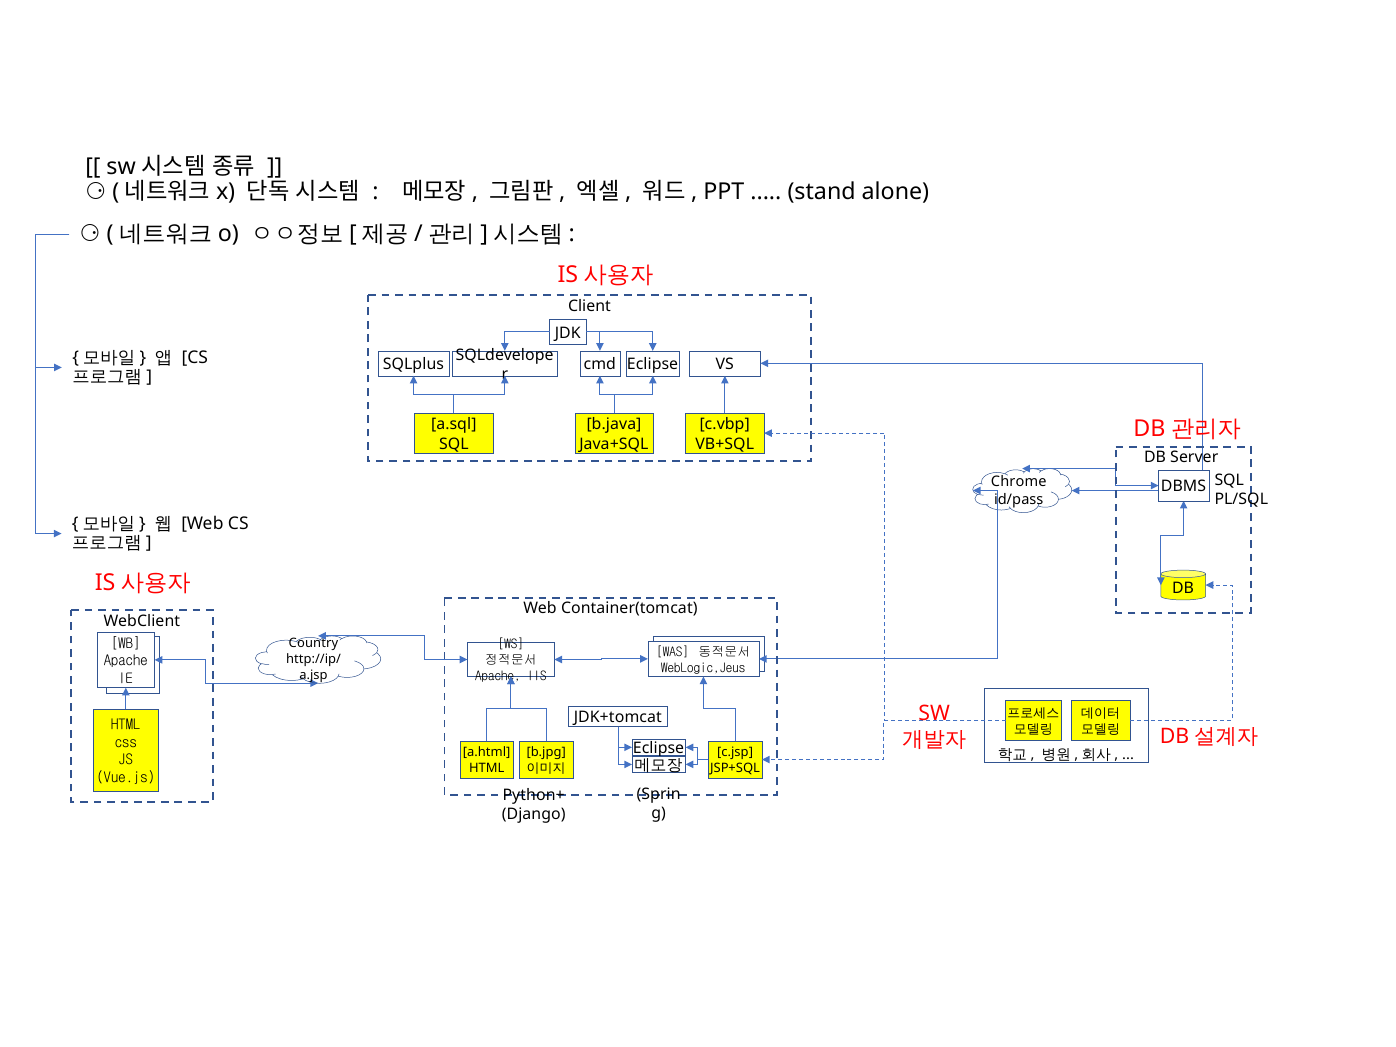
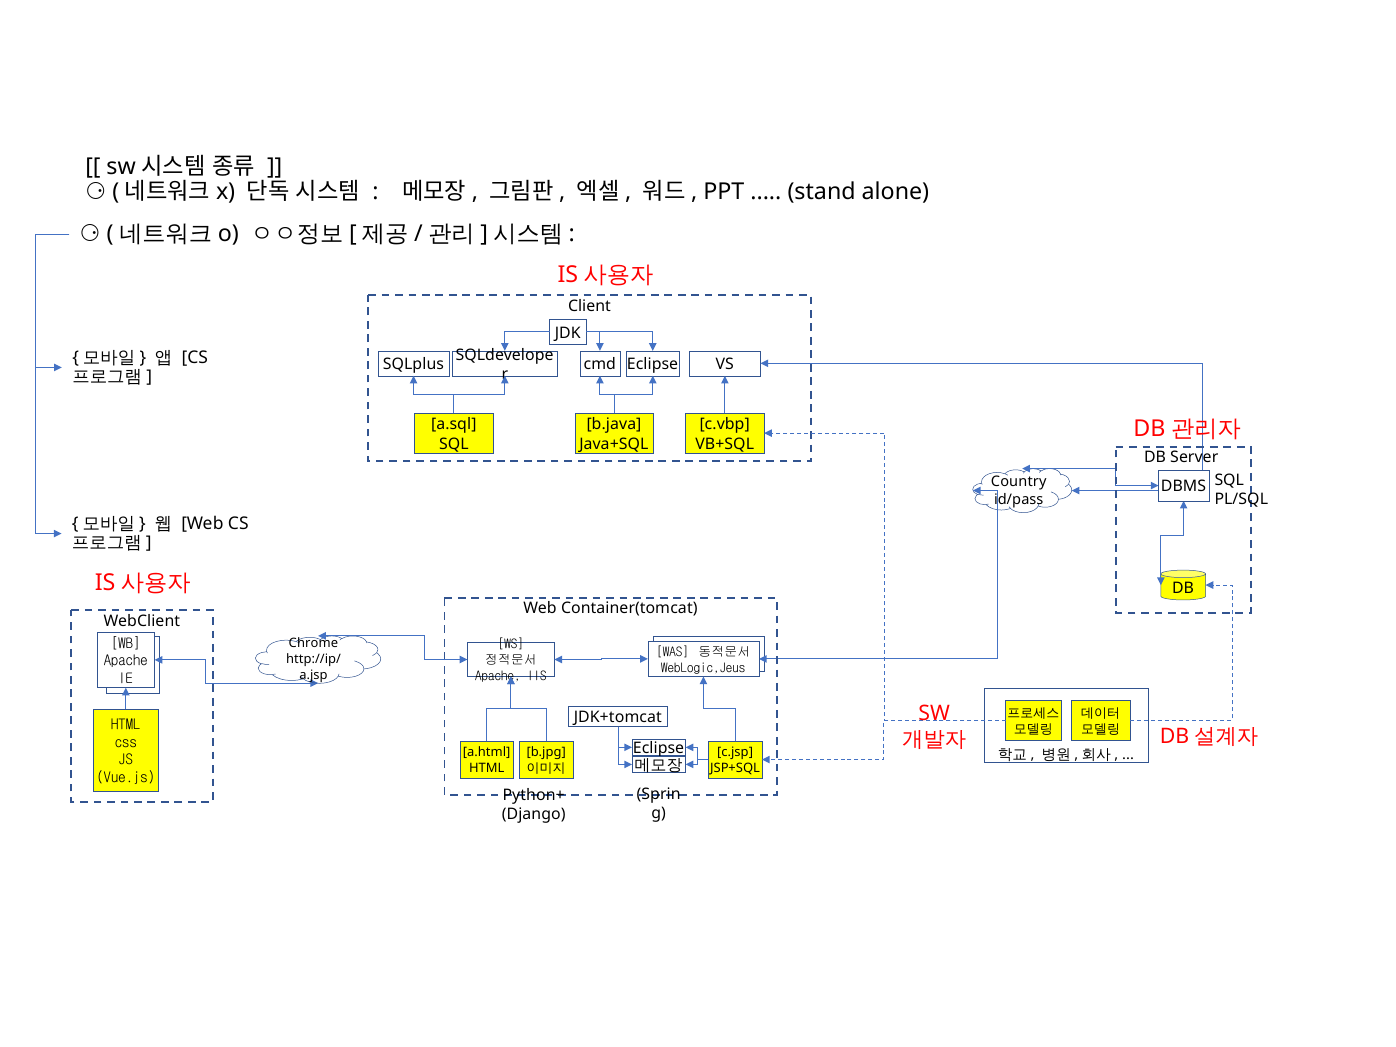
Chrome: Chrome -> Country (1019, 482)
Country: Country -> Chrome (313, 644)
